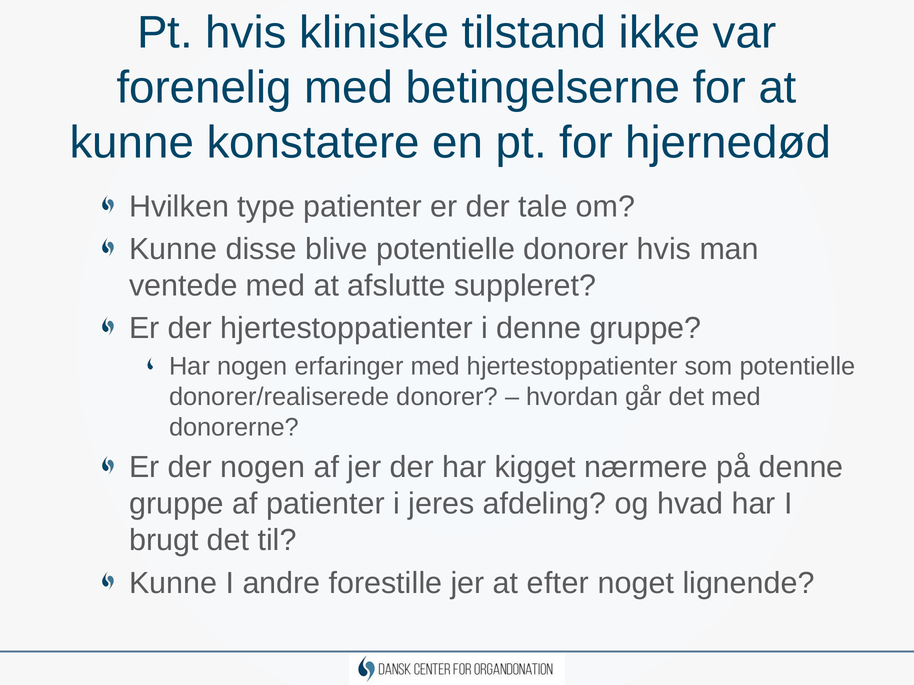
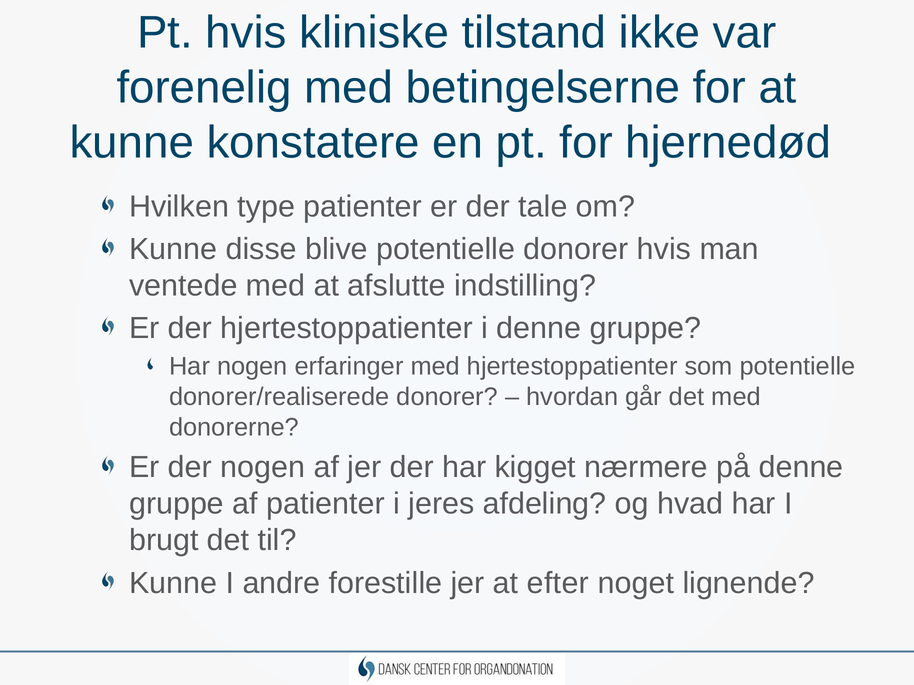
suppleret: suppleret -> indstilling (525, 286)
